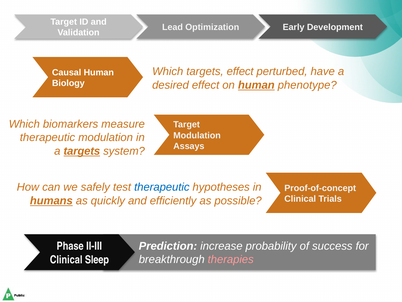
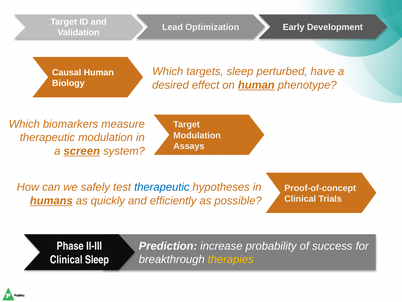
targets effect: effect -> sleep (240, 71)
a targets: targets -> screen (82, 151)
therapies colour: pink -> yellow (231, 259)
